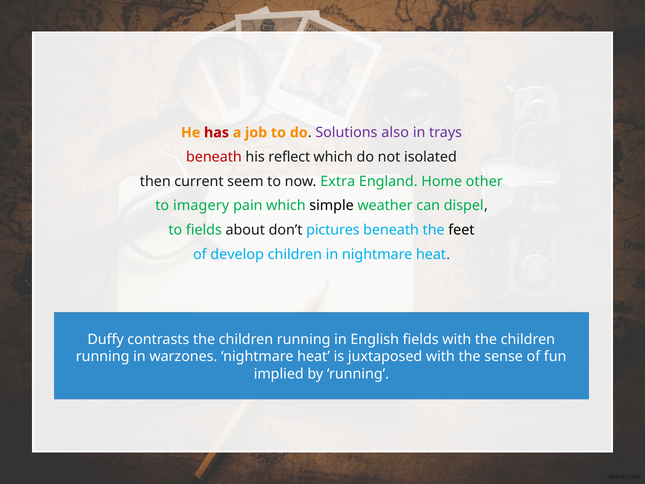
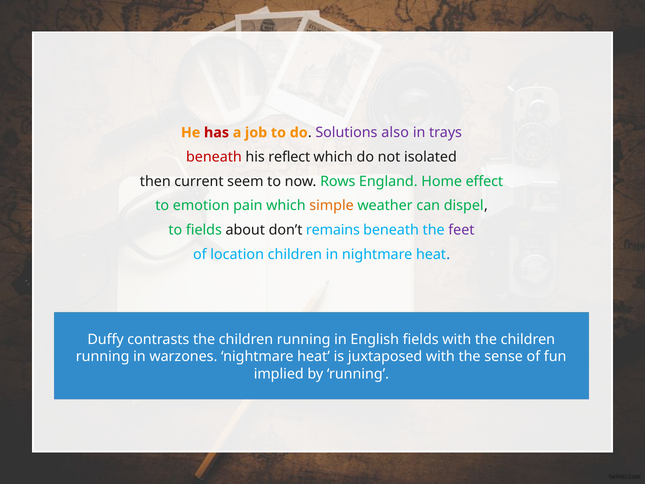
Extra: Extra -> Rows (338, 181)
other: other -> effect (484, 181)
imagery: imagery -> emotion (201, 206)
simple colour: black -> orange (332, 206)
pictures: pictures -> remains (333, 230)
feet colour: black -> purple (461, 230)
of develop: develop -> location (237, 254)
